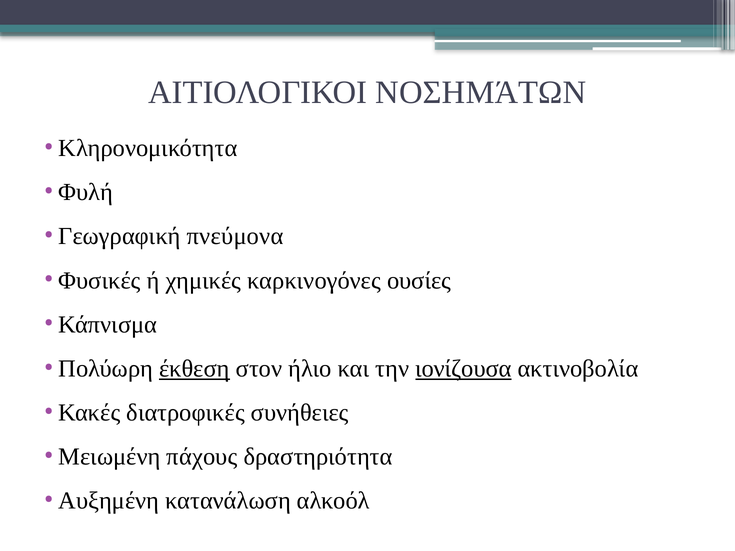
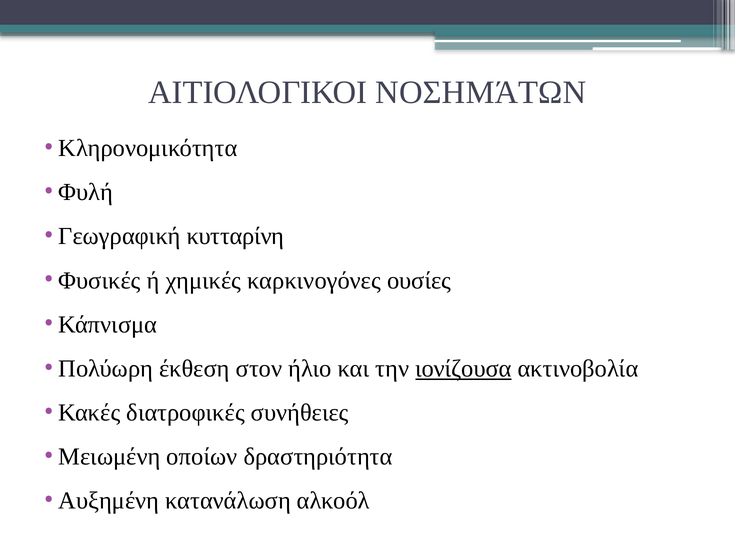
πνεύμονα: πνεύμονα -> κυτταρίνη (235, 236)
έκθεση underline: present -> none (194, 369)
πάχους: πάχους -> οποίων (202, 457)
